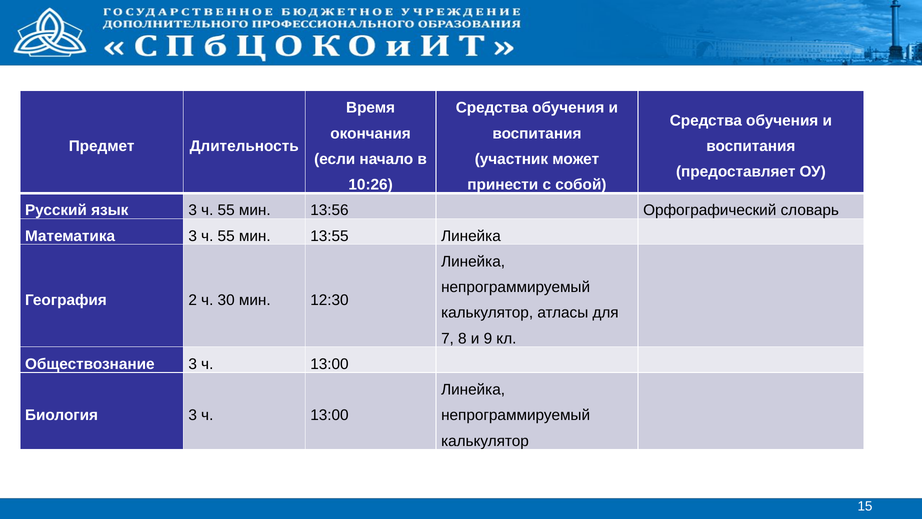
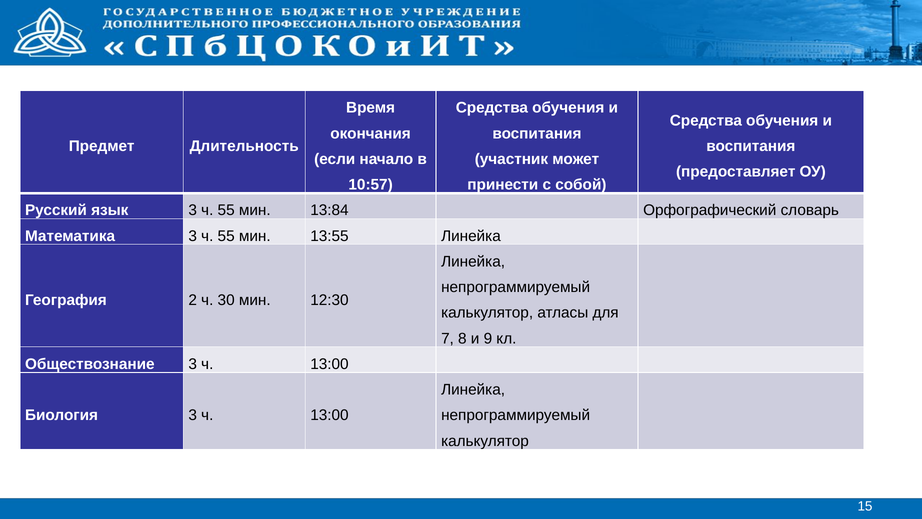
10:26: 10:26 -> 10:57 (371, 185)
13:56: 13:56 -> 13:84 (329, 210)
